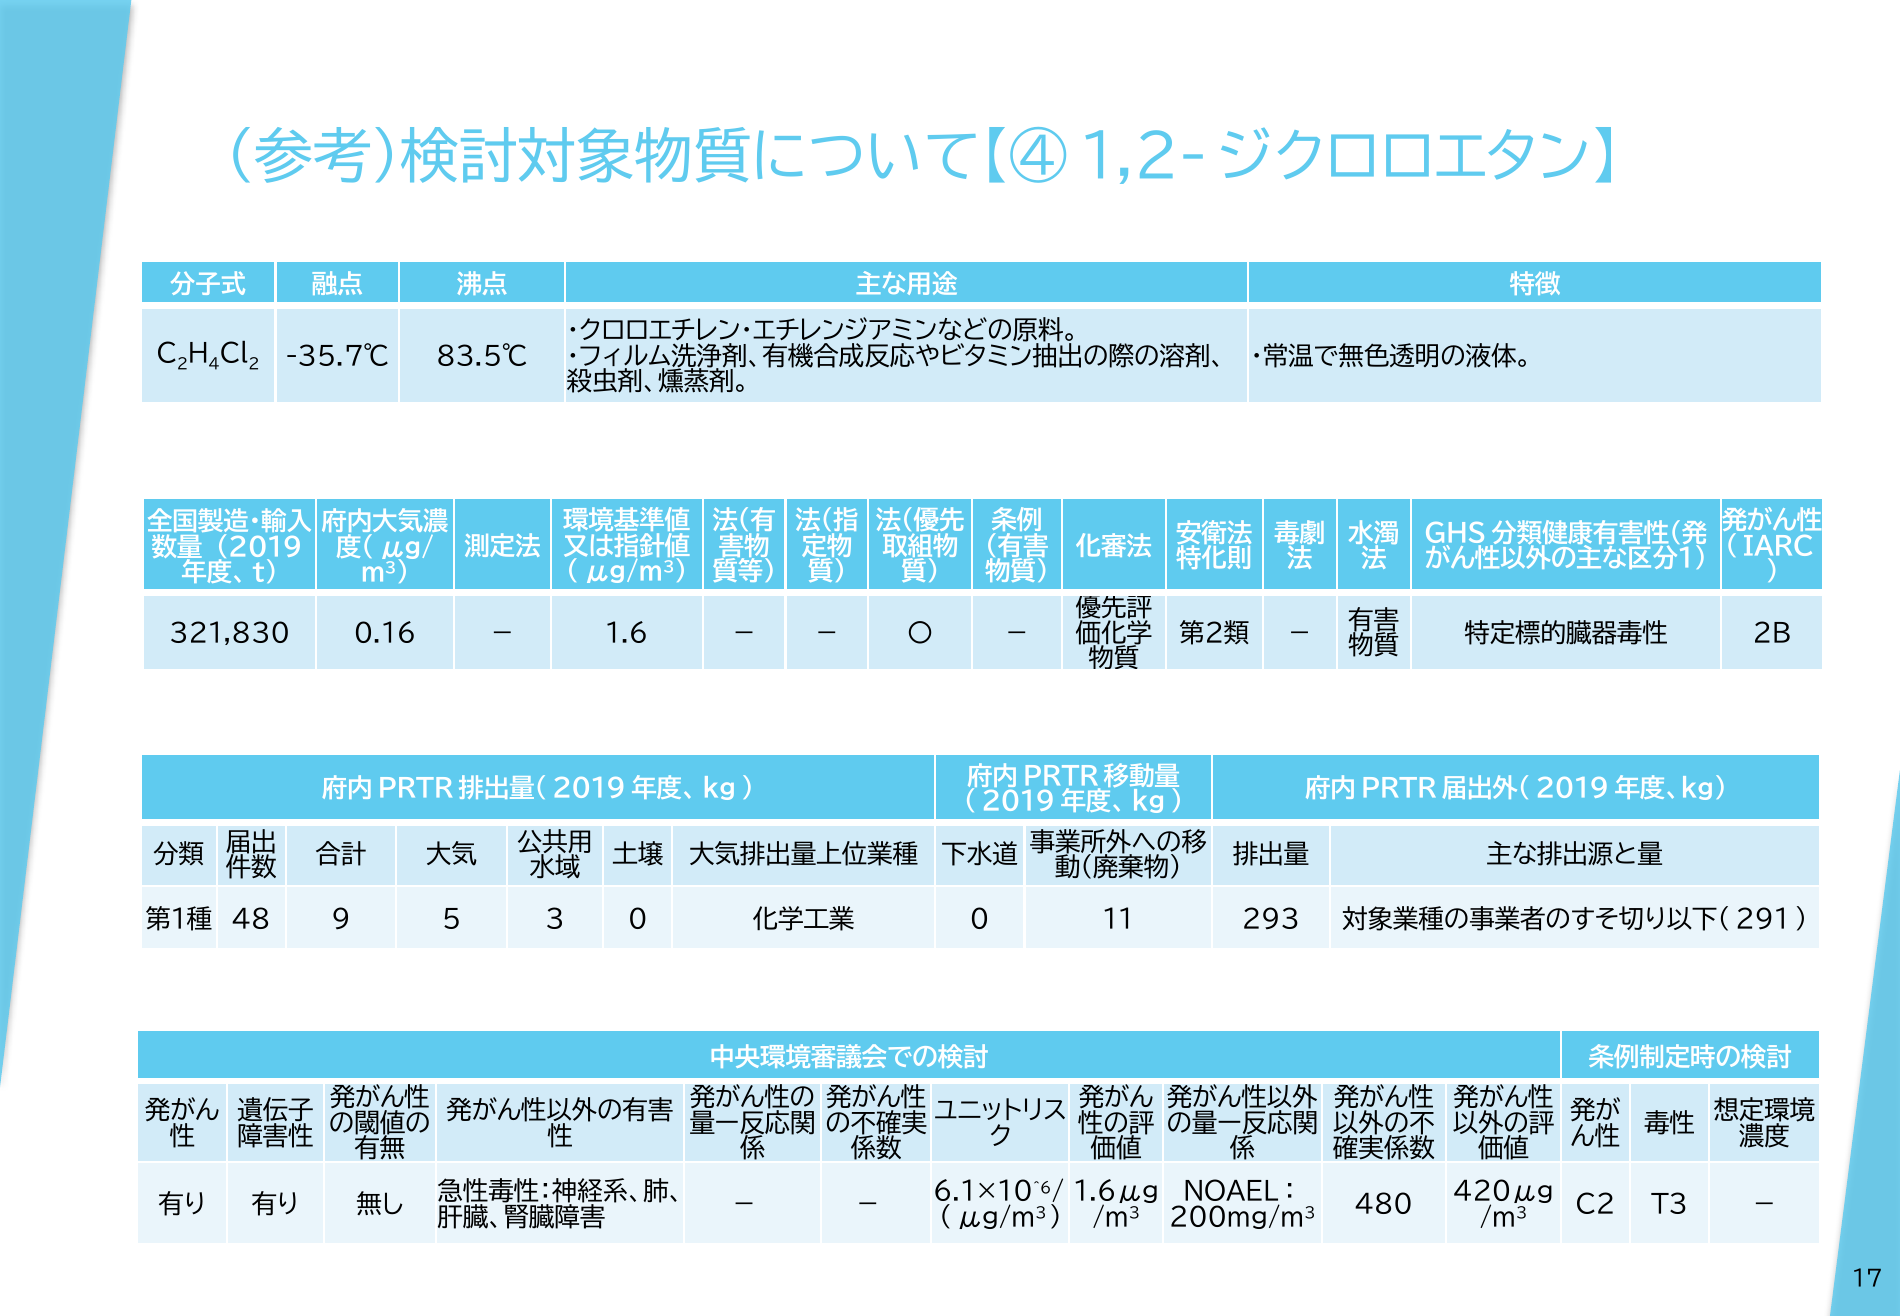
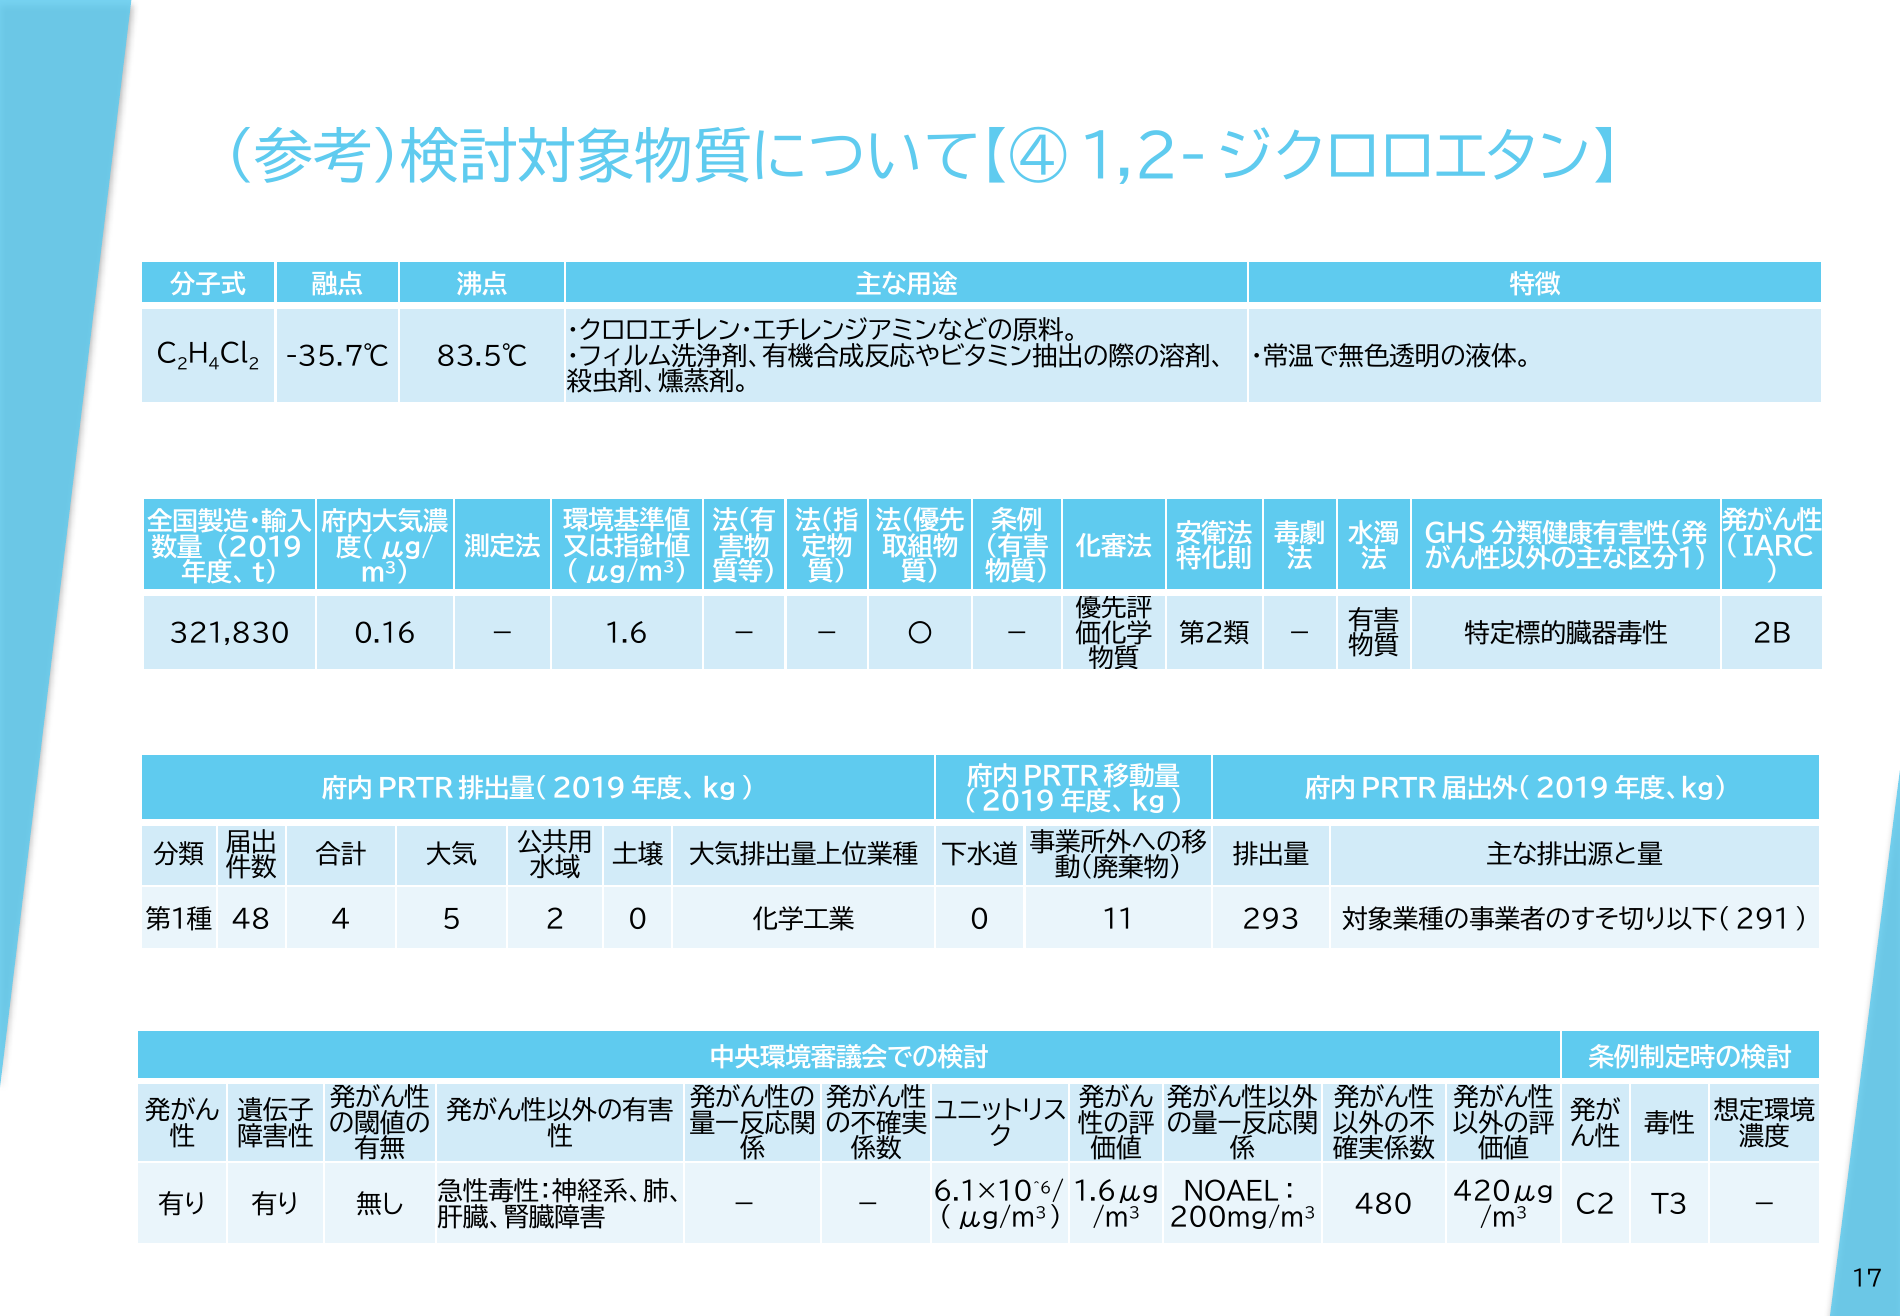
48 9: 9 -> 4 (341, 919)
5 3: 3 -> 2 (555, 919)
